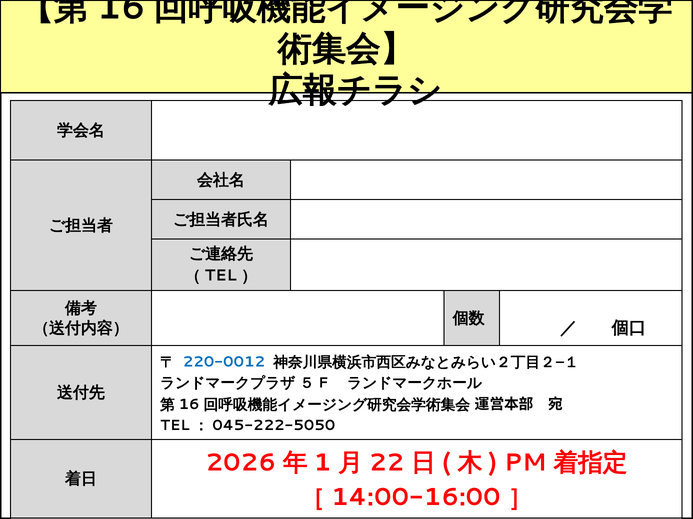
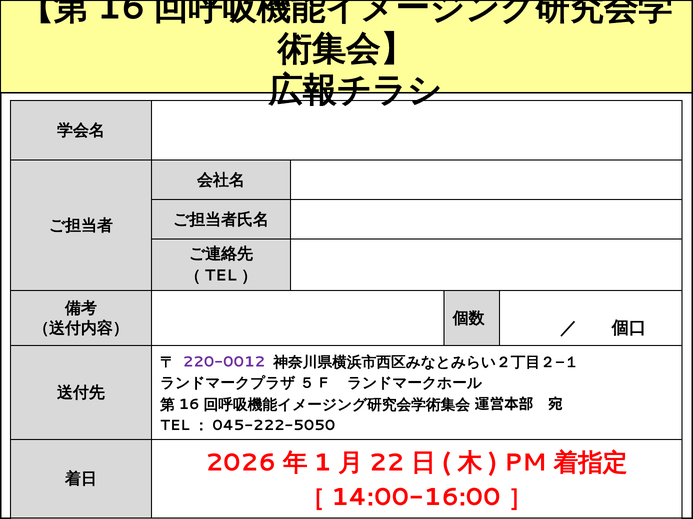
220-0012 colour: blue -> purple (224, 363)
